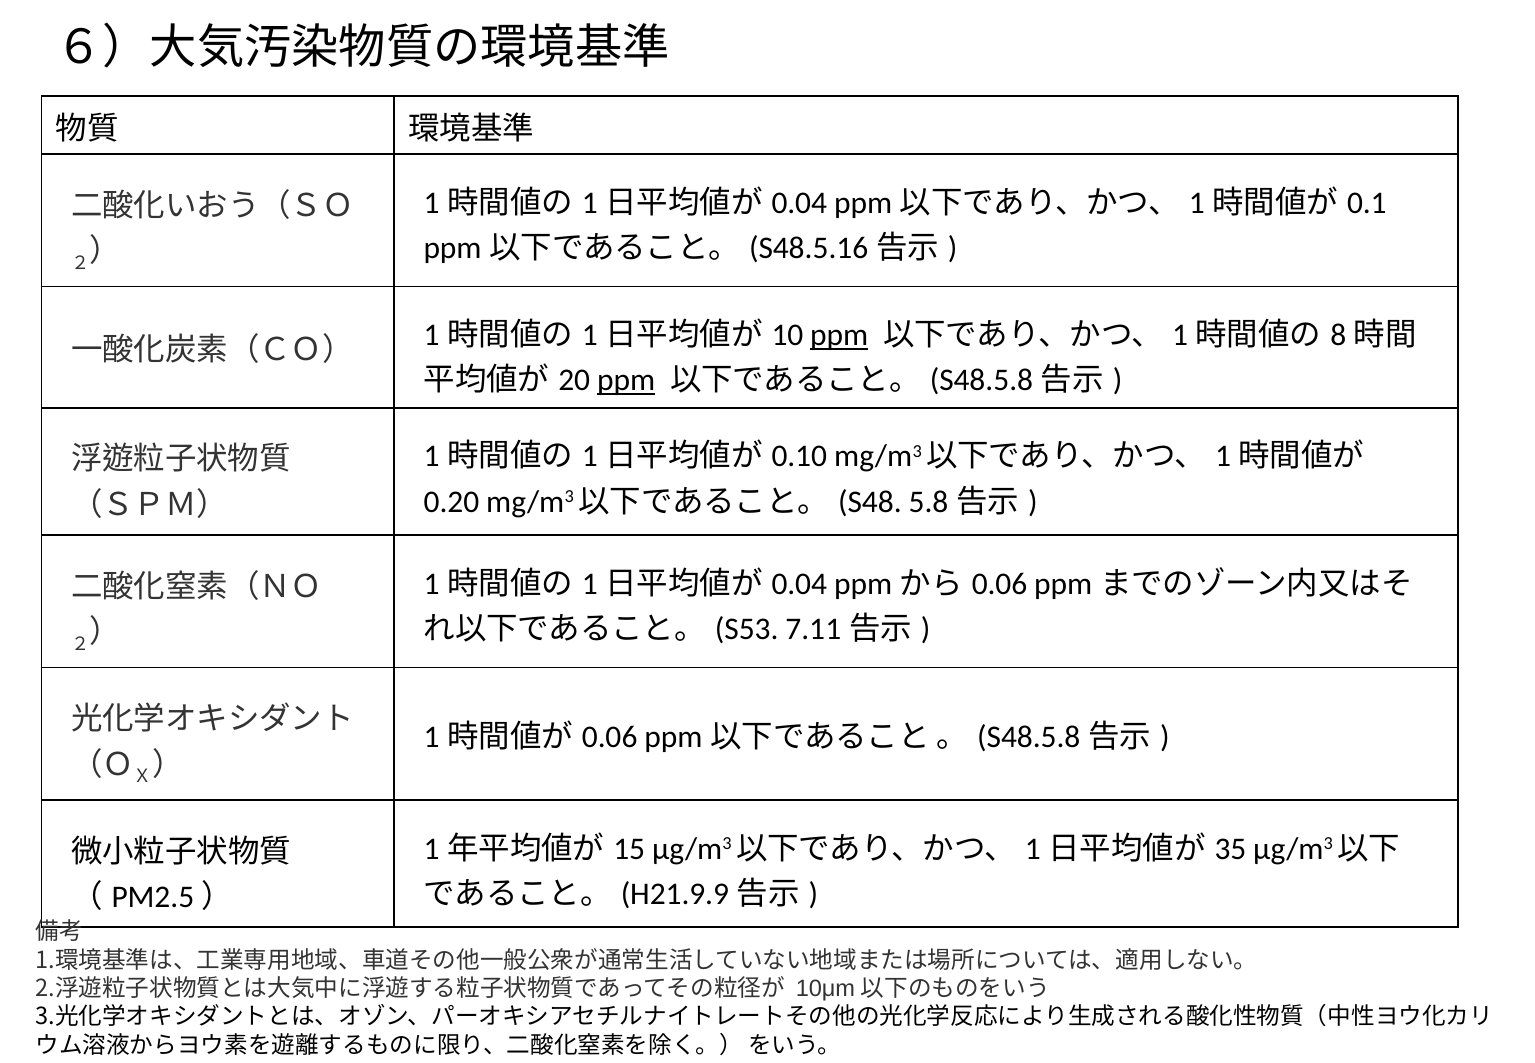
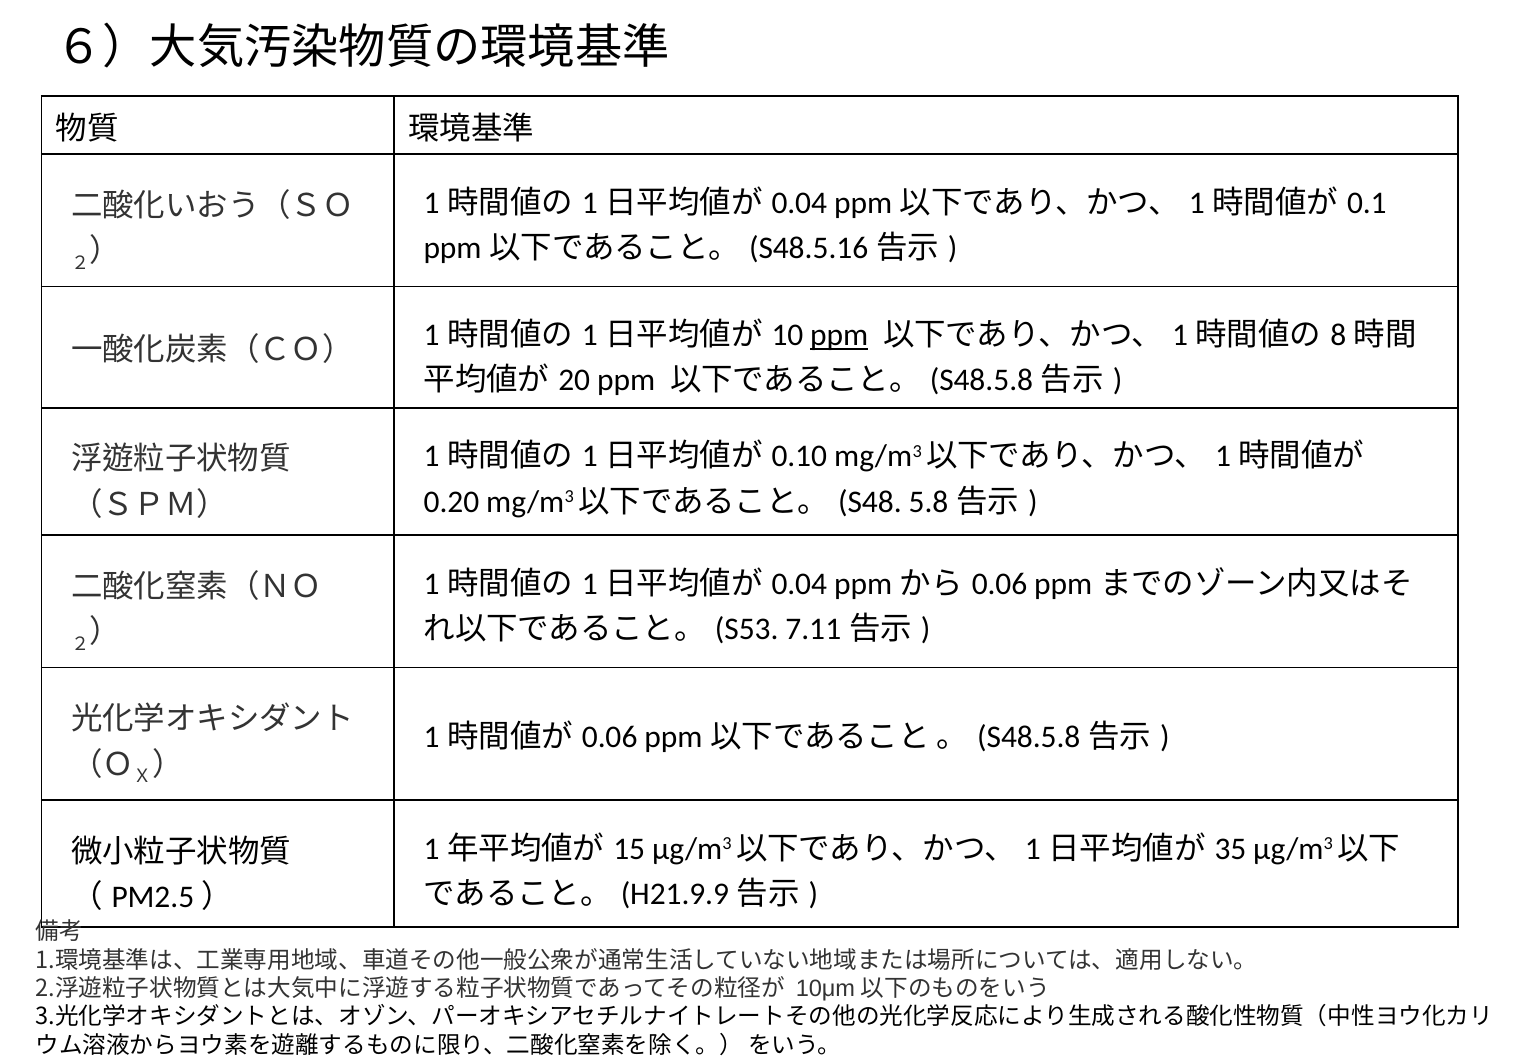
ppm underline: present -> none (626, 380)
